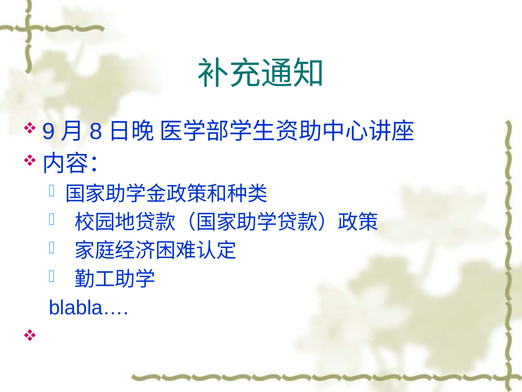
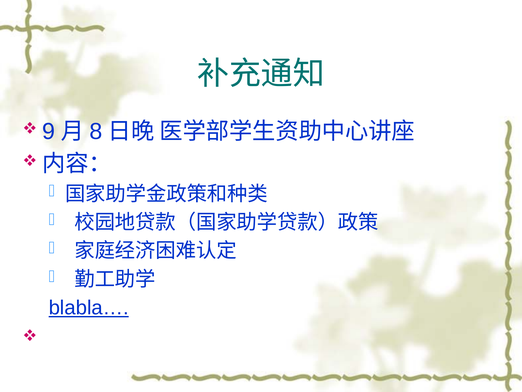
blabla… underline: none -> present (89, 307)
